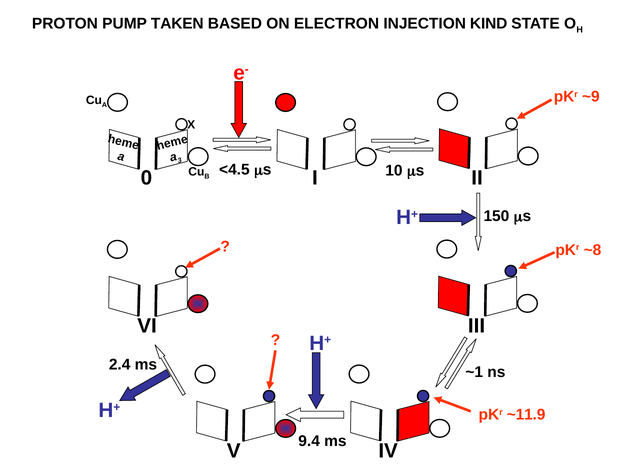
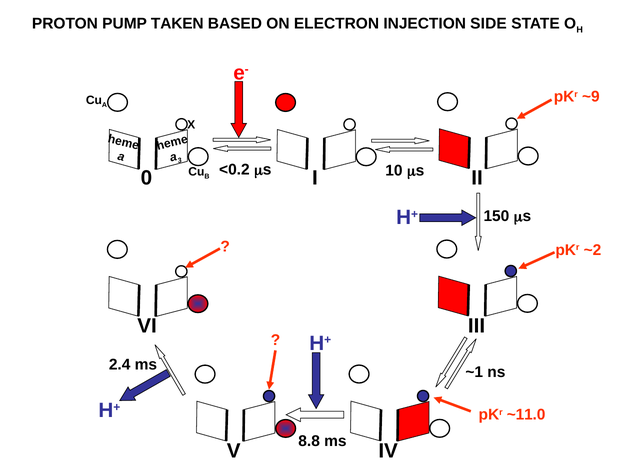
KIND: KIND -> SIDE (489, 24)
<4.5: <4.5 -> <0.2 (234, 170)
~8: ~8 -> ~2 (592, 250)
~11.9: ~11.9 -> ~11.0 (526, 415)
9.4: 9.4 -> 8.8 (309, 441)
